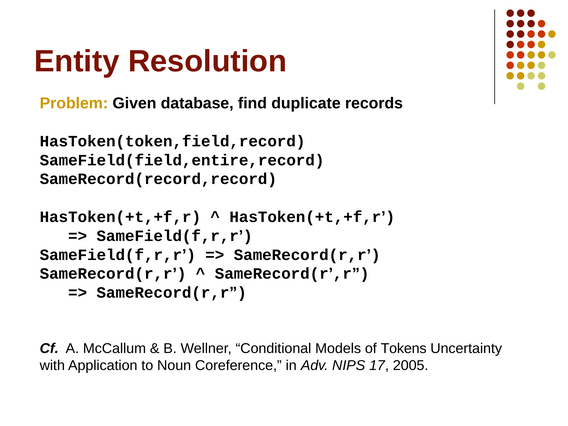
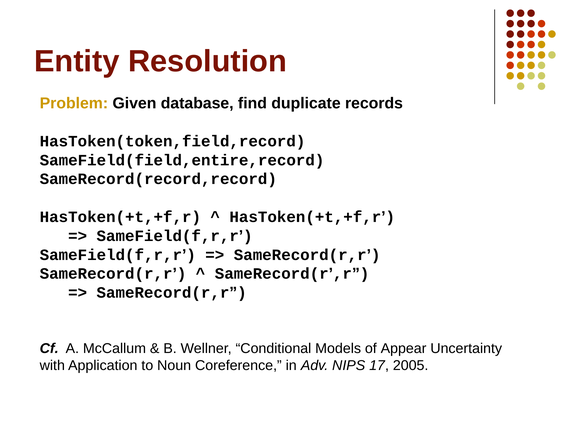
Tokens: Tokens -> Appear (404, 348)
